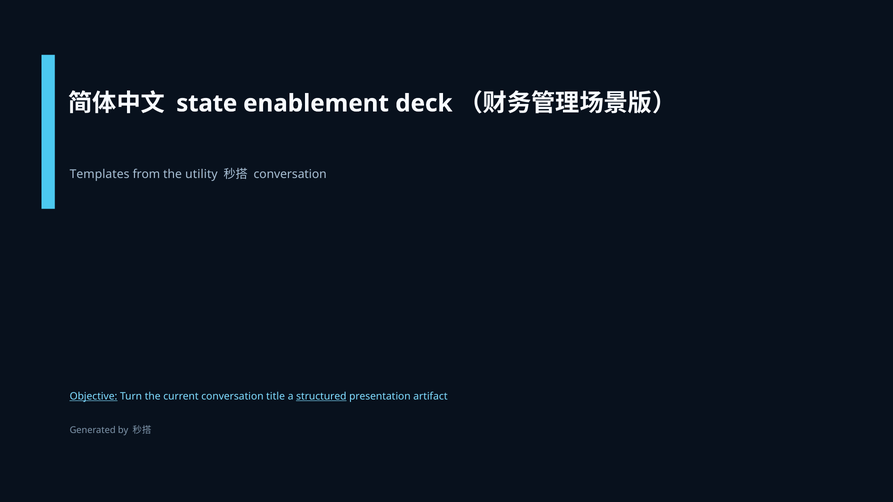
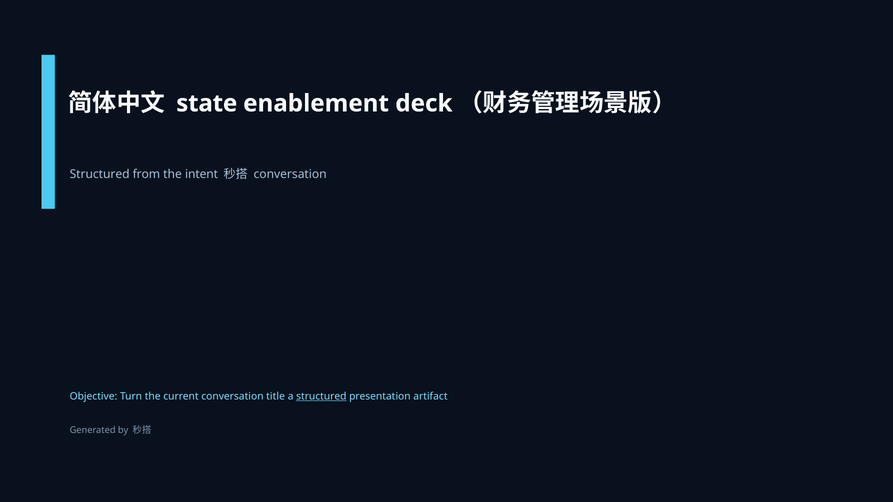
Templates: Templates -> Structured (100, 174)
utility: utility -> intent (202, 174)
Objective underline: present -> none (93, 397)
